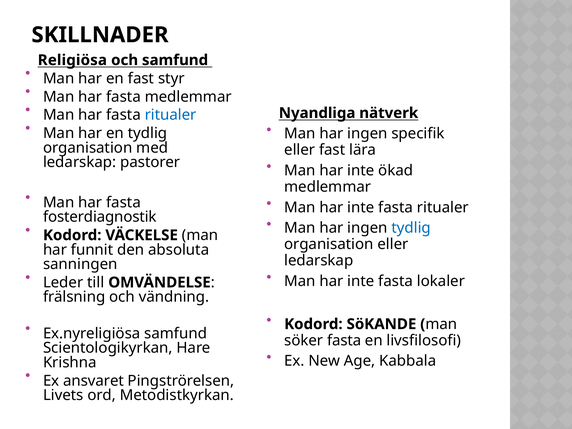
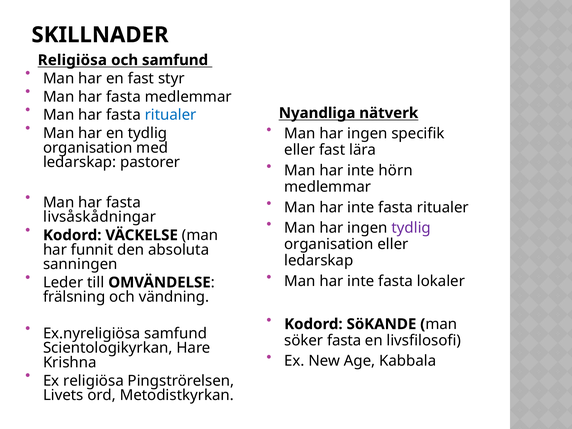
ökad: ökad -> hörn (396, 170)
fosterdiagnostik: fosterdiagnostik -> livsåskådningar (100, 217)
tydlig colour: blue -> purple (411, 228)
Ex ansvaret: ansvaret -> religiösa (94, 381)
